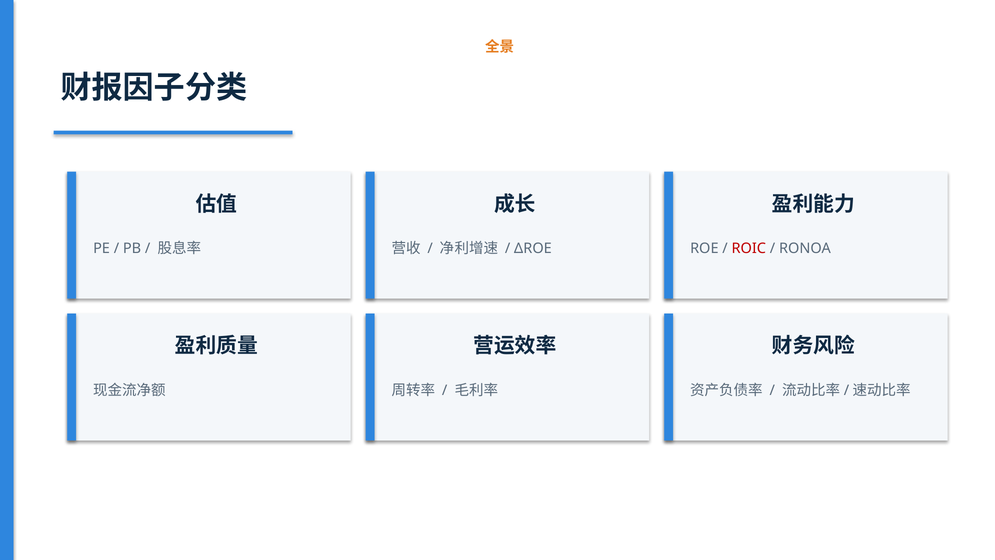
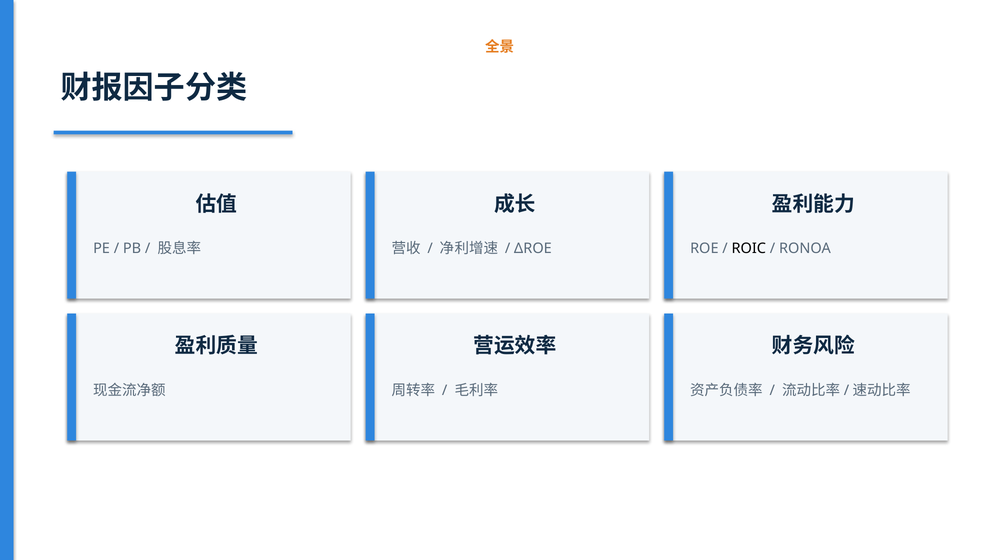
ROIC colour: red -> black (749, 248)
